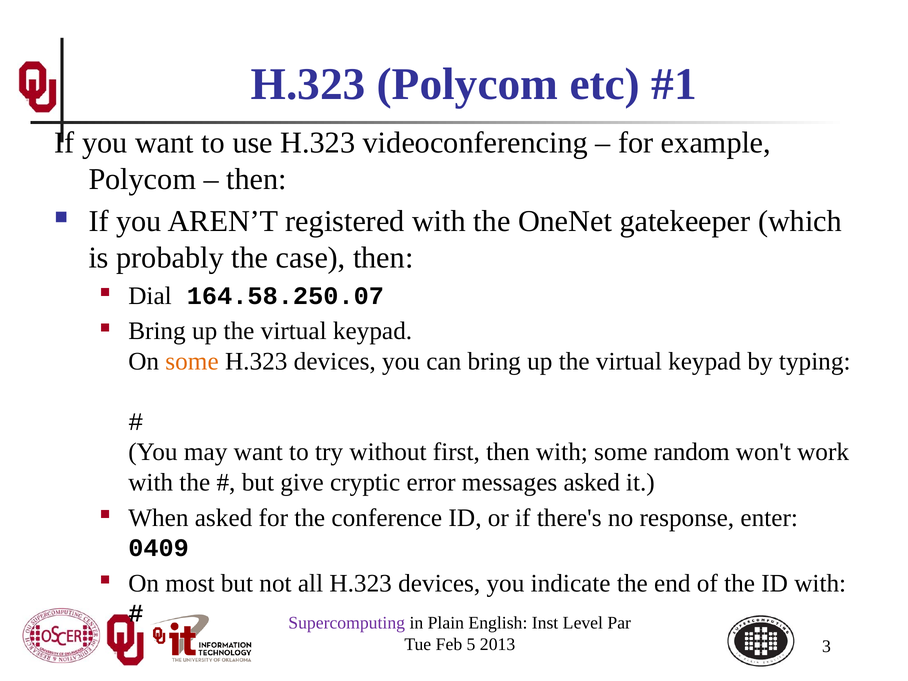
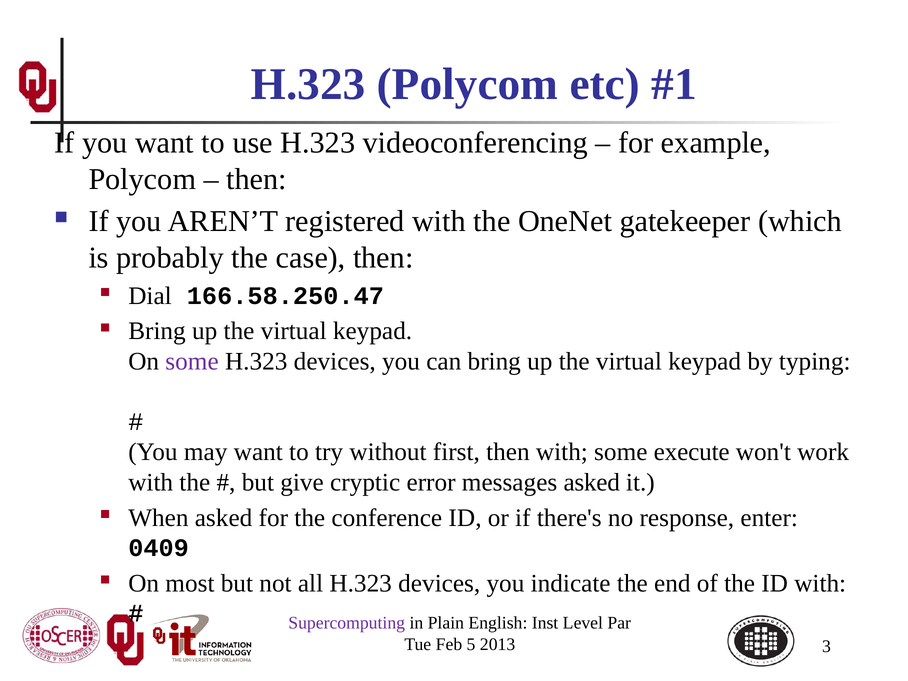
164.58.250.07: 164.58.250.07 -> 166.58.250.47 (285, 296)
some colour: orange -> purple (192, 361)
random: random -> execute (692, 452)
